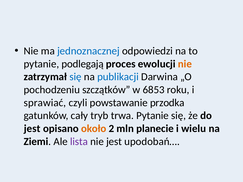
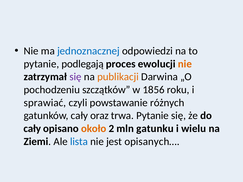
się colour: blue -> purple (75, 77)
publikacji colour: blue -> orange (118, 77)
6853: 6853 -> 1856 (154, 90)
przodka: przodka -> różnych (167, 103)
tryb: tryb -> oraz (100, 116)
jest: jest -> cały (32, 129)
planecie: planecie -> gatunku (155, 129)
lista colour: purple -> blue (79, 142)
upodobań…: upodobań… -> opisanych… (152, 142)
